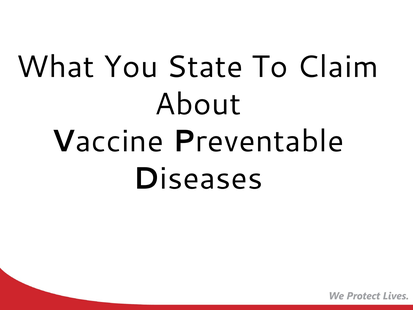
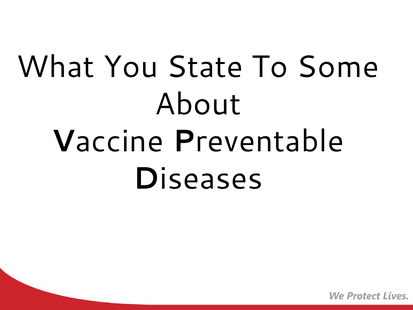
Claim: Claim -> Some (338, 67)
